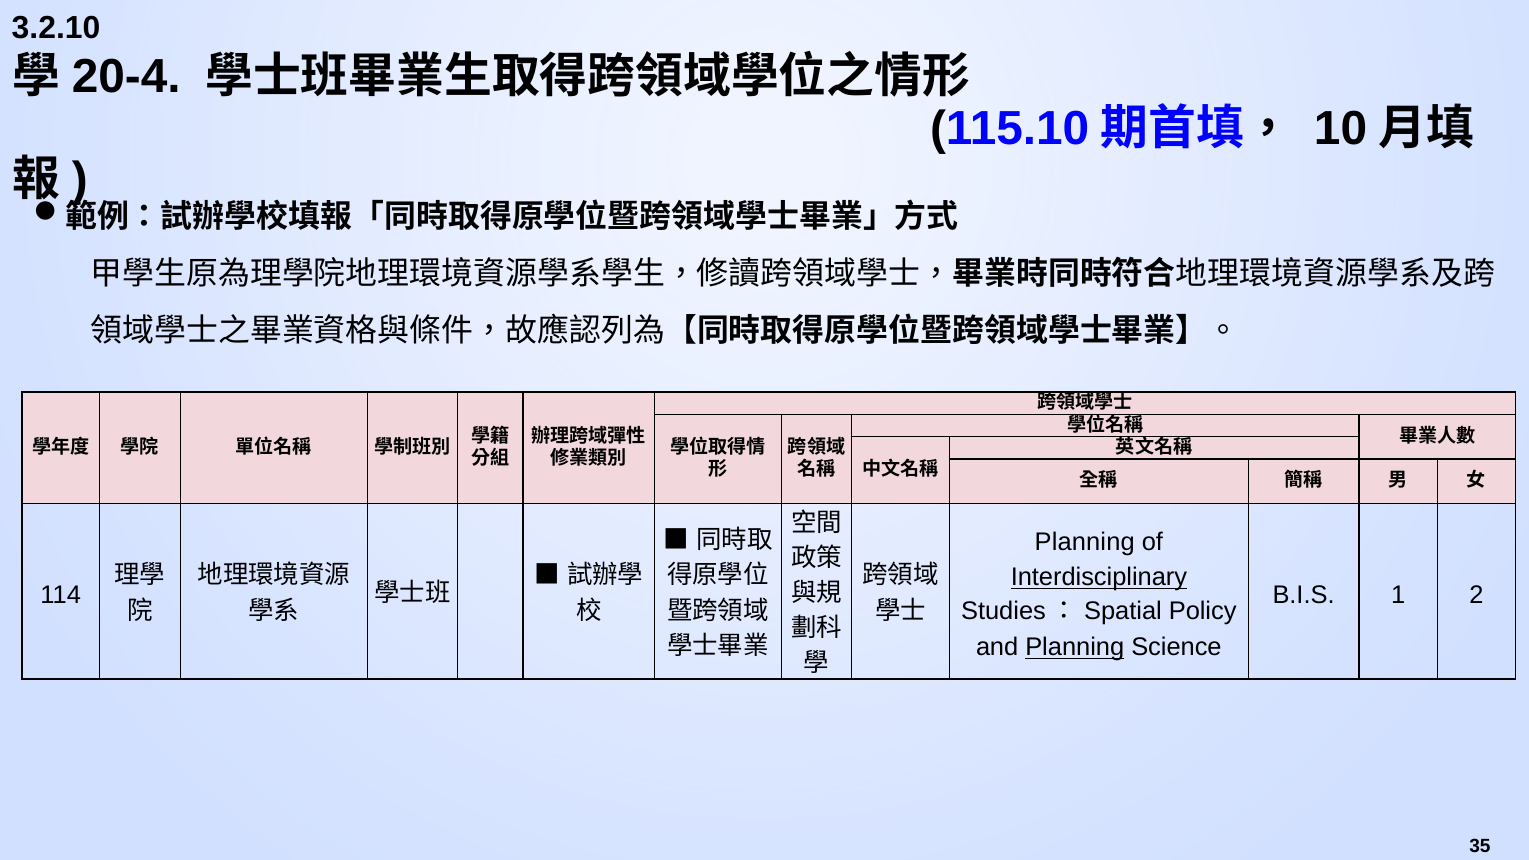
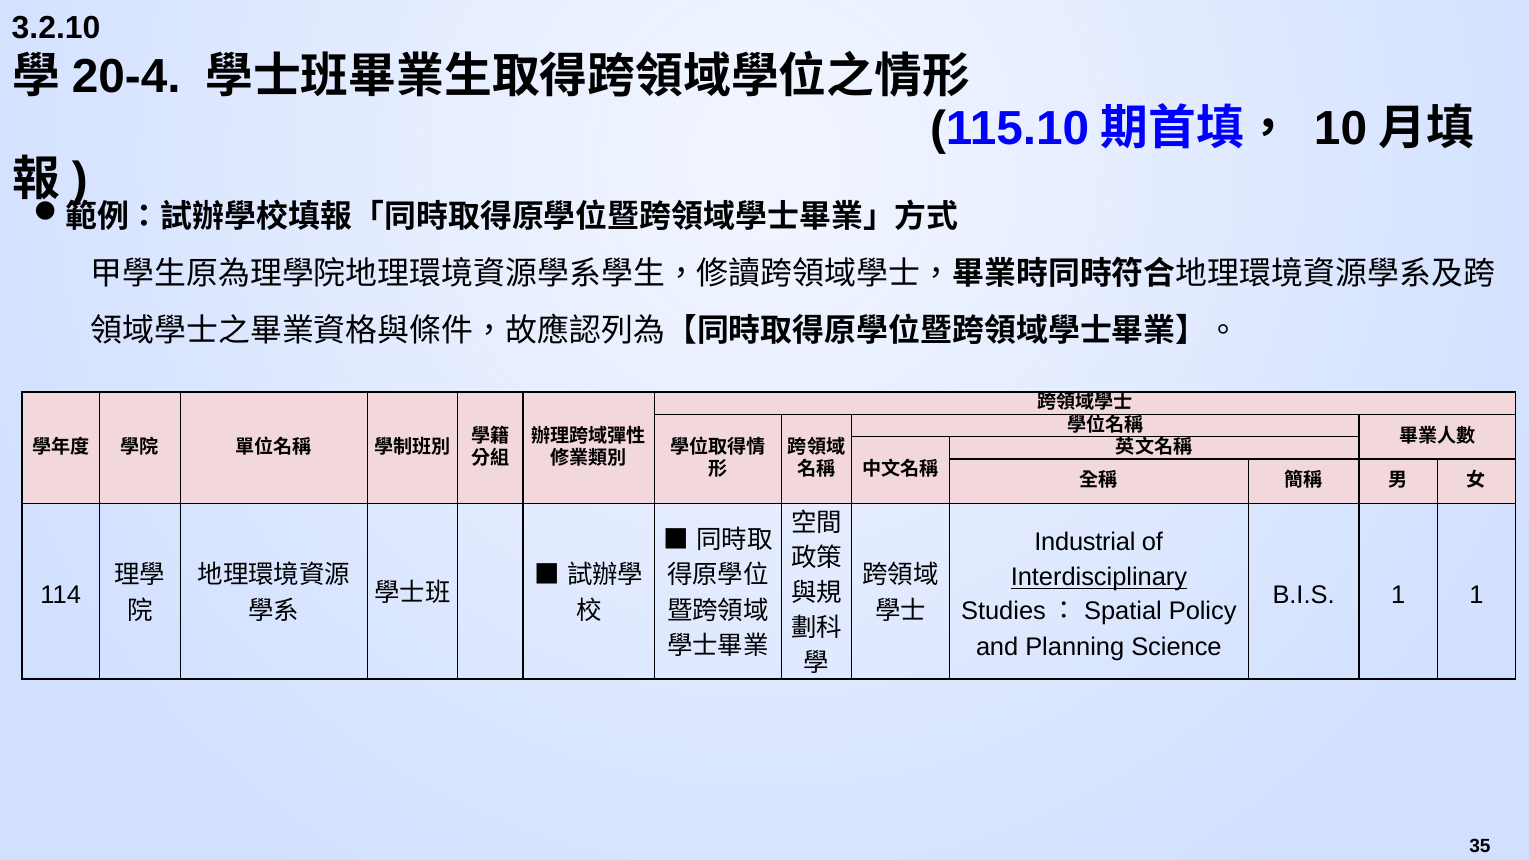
Planning: Planning -> Industrial (1085, 542)
1 2: 2 -> 1 (1476, 595)
Planning underline: present -> none (1075, 648)
